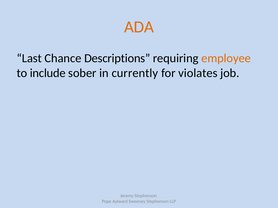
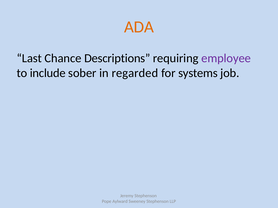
employee colour: orange -> purple (226, 58)
currently: currently -> regarded (135, 73)
violates: violates -> systems (198, 73)
